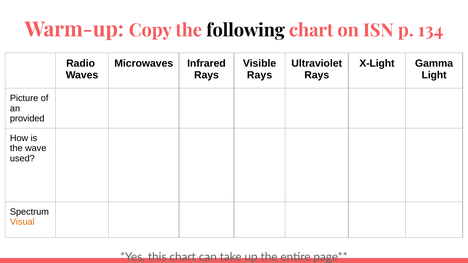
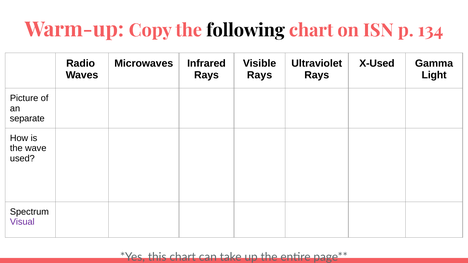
X-Light: X-Light -> X-Used (377, 63)
provided: provided -> separate (27, 119)
Visual colour: orange -> purple (22, 222)
